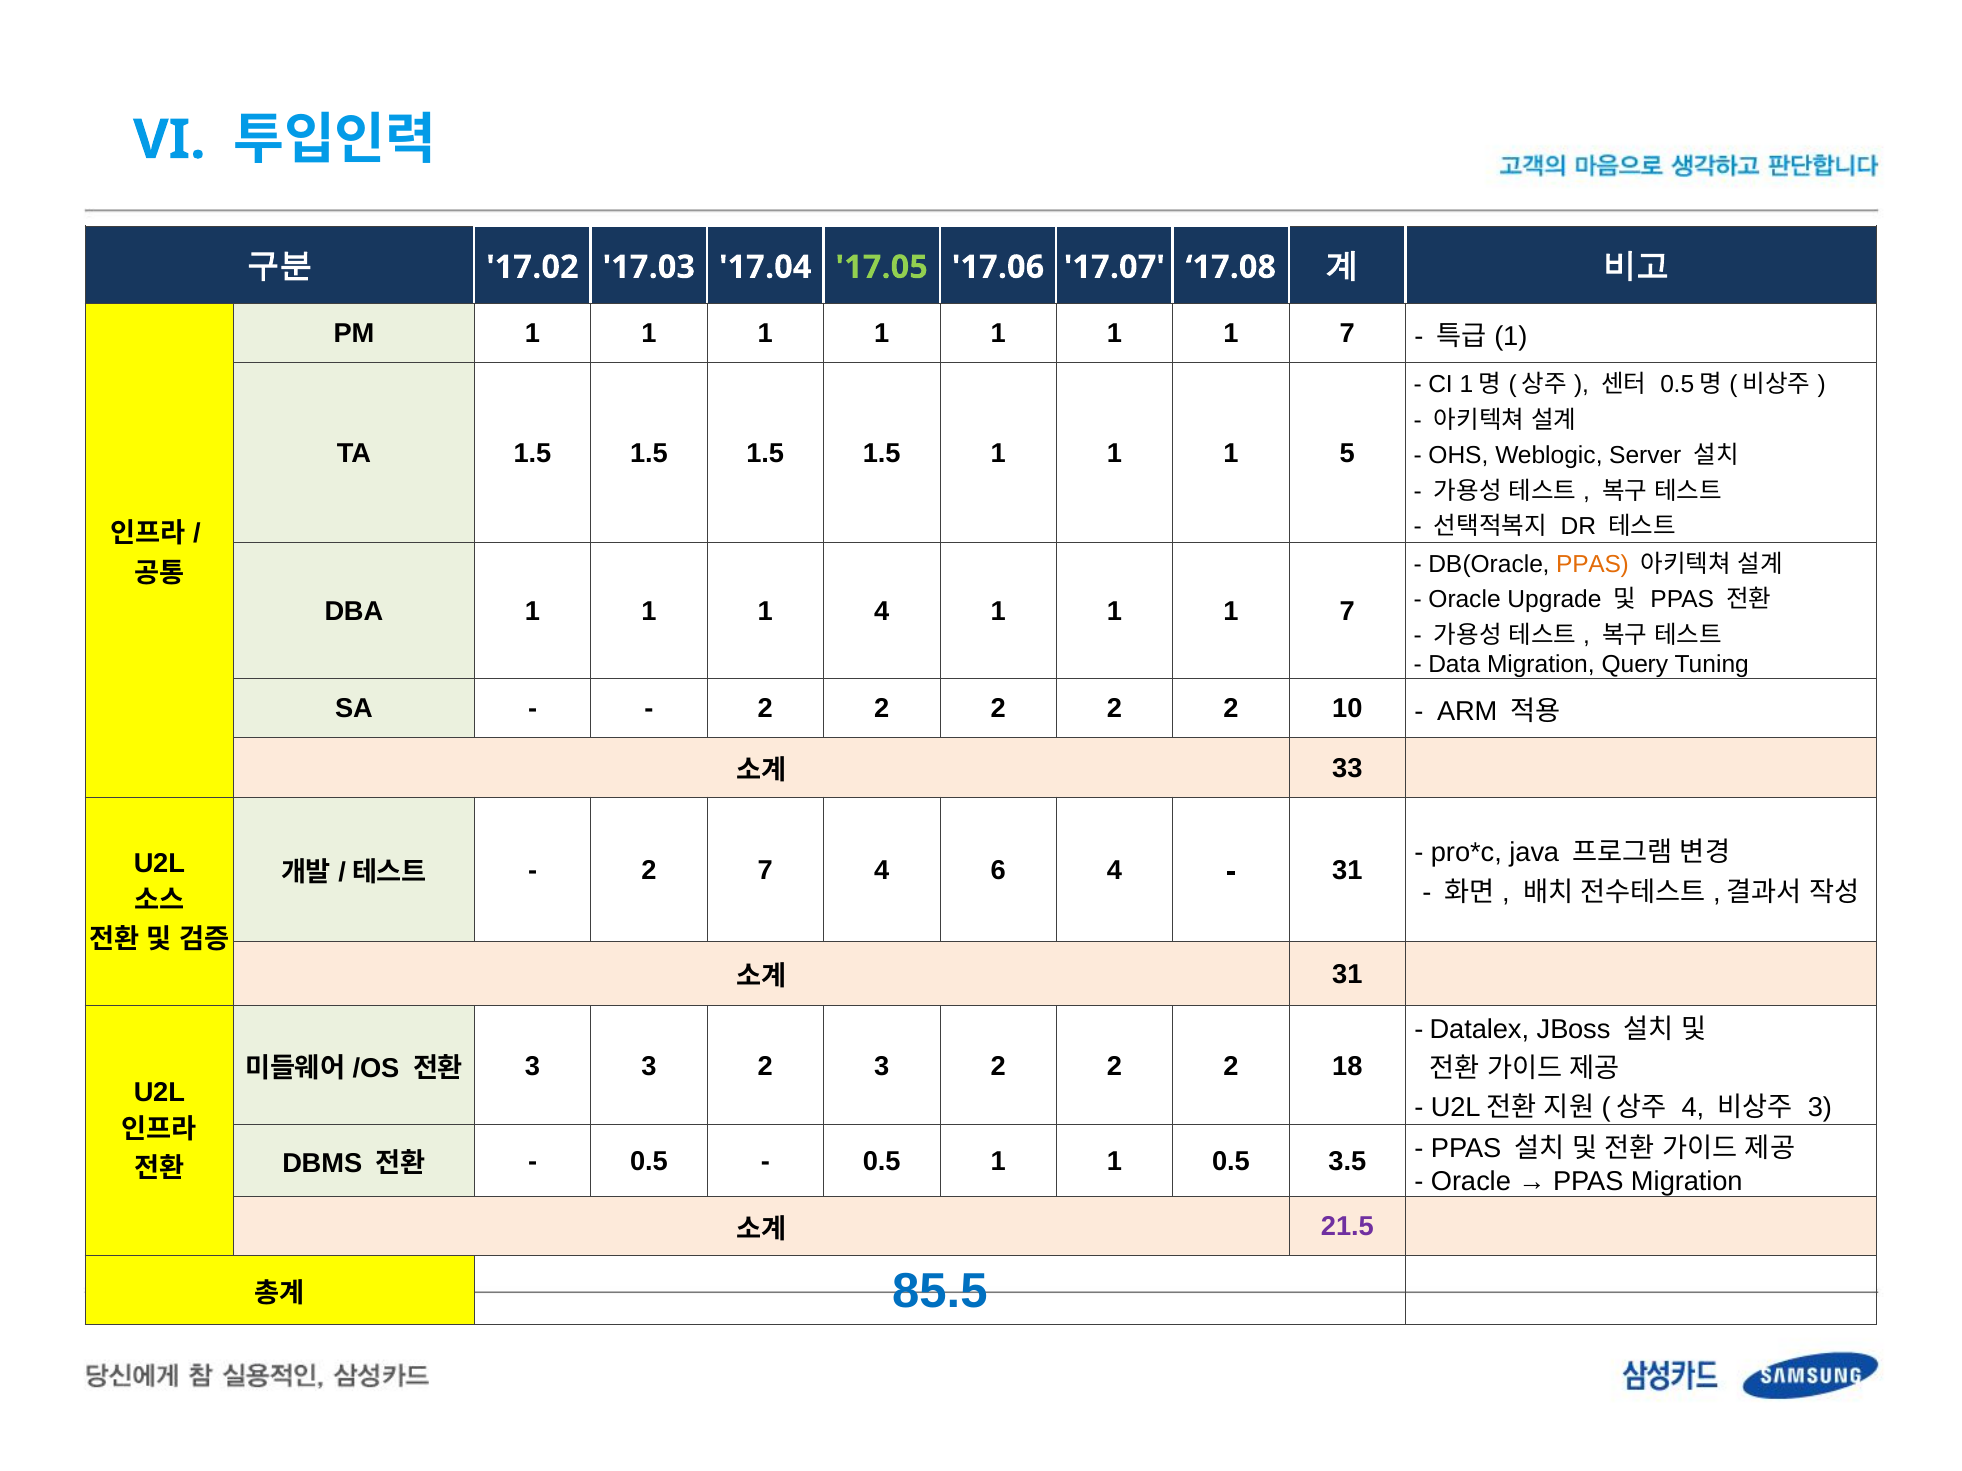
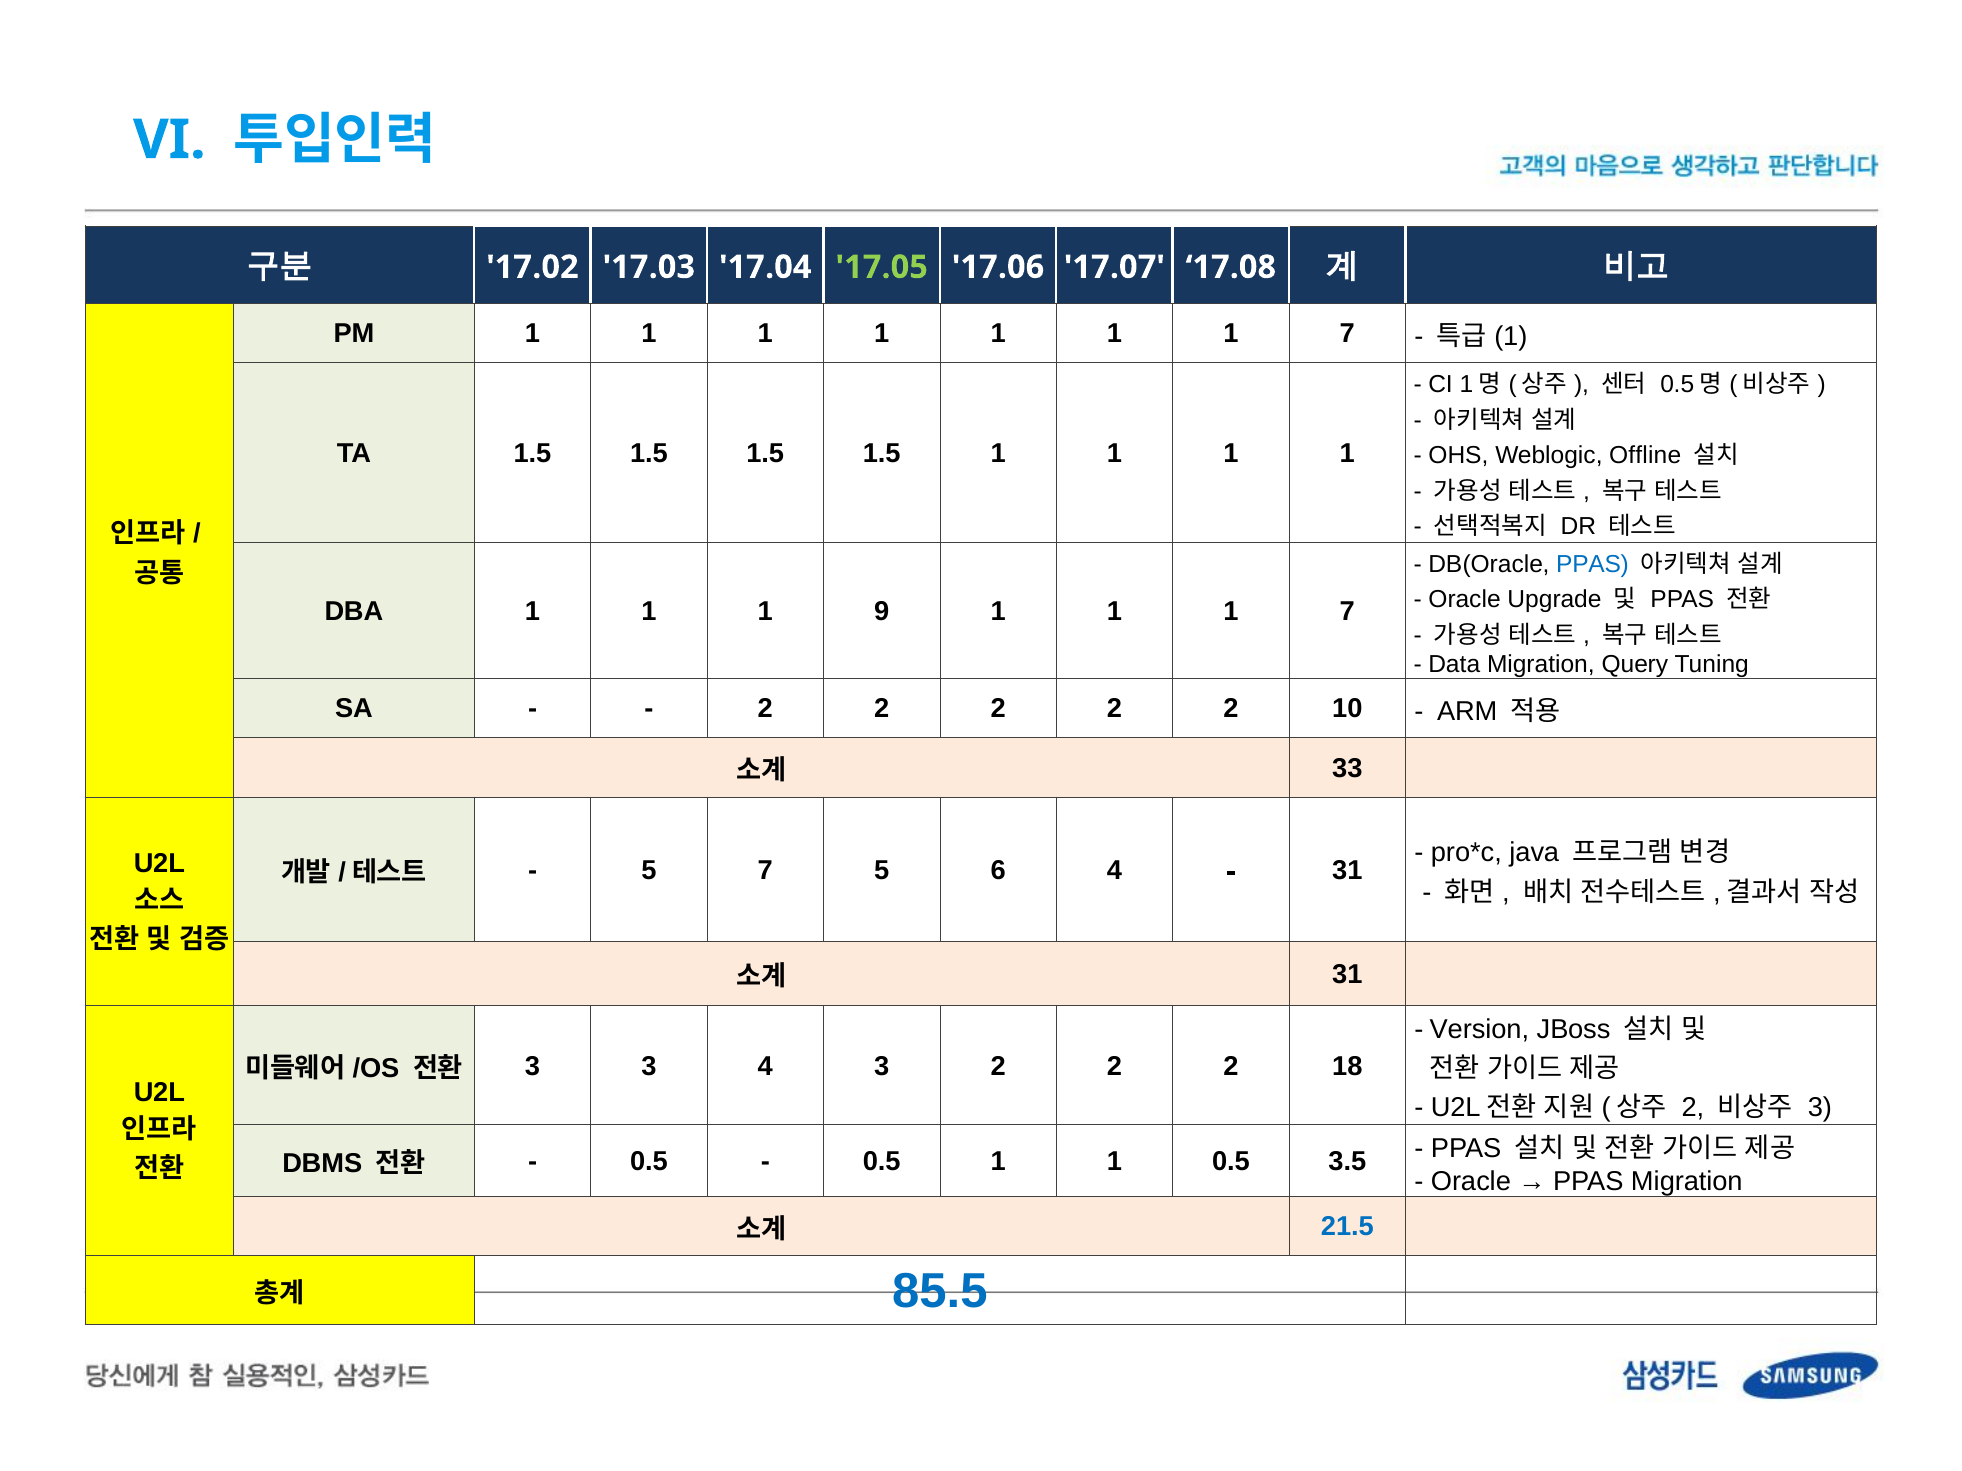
5: 5 -> 1 (1347, 454)
Server: Server -> Offline (1645, 456)
PPAS colour: orange -> blue (1593, 564)
1 4: 4 -> 9 (882, 611)
2: 2 -> 5 (649, 870)
7 4: 4 -> 5 (882, 870)
Datalex: Datalex -> Version (1479, 1030)
3 3 2: 2 -> 4 (765, 1066)
4: 4 -> 2 (1693, 1108)
21.5 colour: purple -> blue (1347, 1227)
